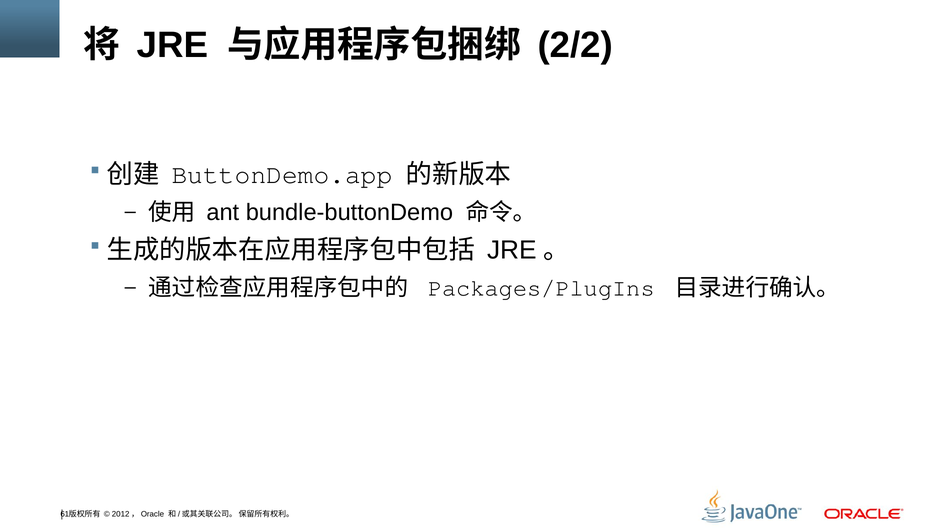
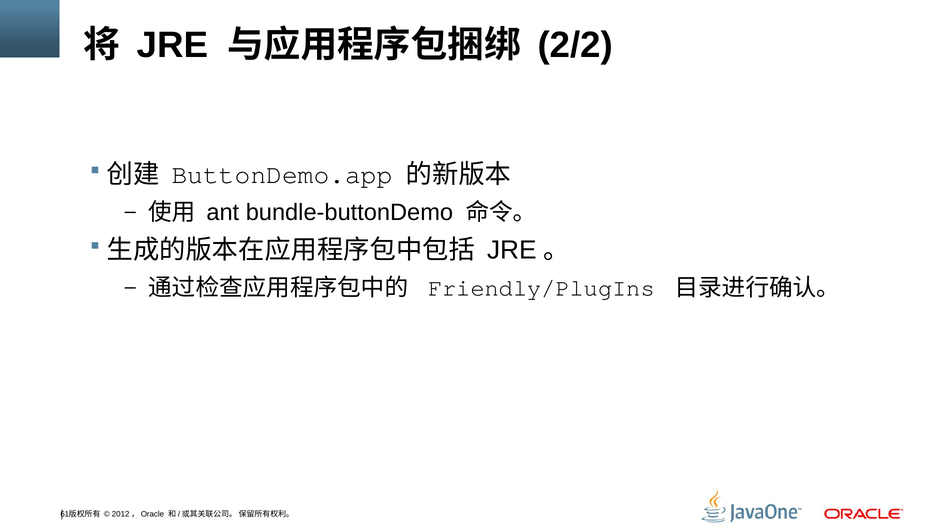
Packages/PlugIns: Packages/PlugIns -> Friendly/PlugIns (541, 288)
